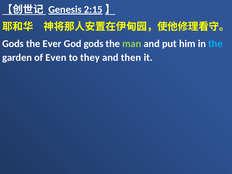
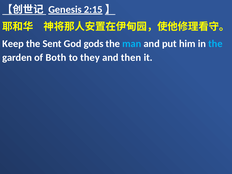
Gods: Gods -> Keep (13, 44)
Ever: Ever -> Sent (52, 44)
man colour: light green -> light blue (132, 44)
Even: Even -> Both (56, 58)
